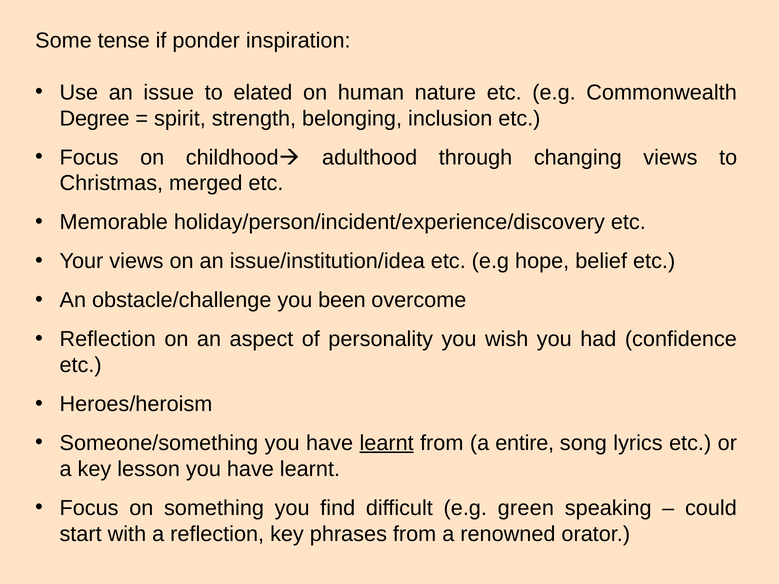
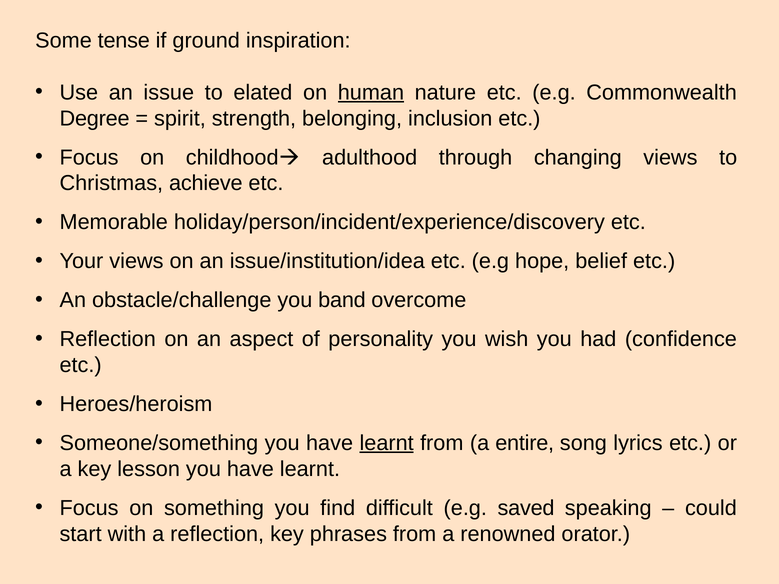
ponder: ponder -> ground (206, 41)
human underline: none -> present (371, 92)
merged: merged -> achieve (206, 183)
been: been -> band (342, 300)
green: green -> saved (526, 508)
